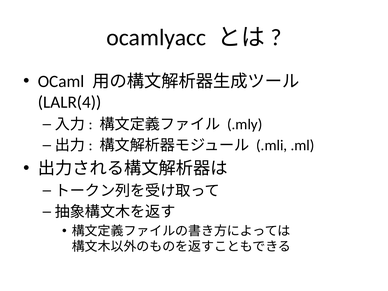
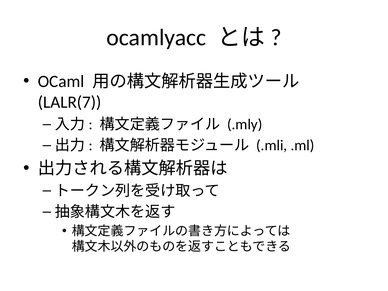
LALR(4: LALR(4 -> LALR(7 (70, 102)
